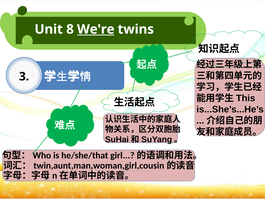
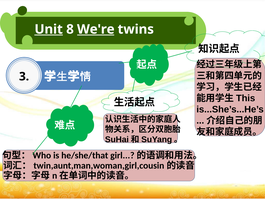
Unit underline: none -> present (49, 29)
